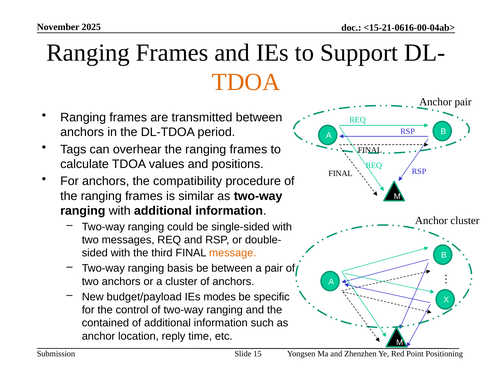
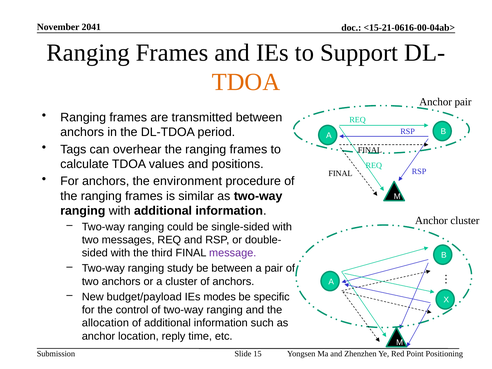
2025: 2025 -> 2041 (91, 27)
compatibility: compatibility -> environment (188, 181)
message colour: orange -> purple (233, 253)
basis: basis -> study (180, 268)
contained: contained -> allocation (105, 323)
